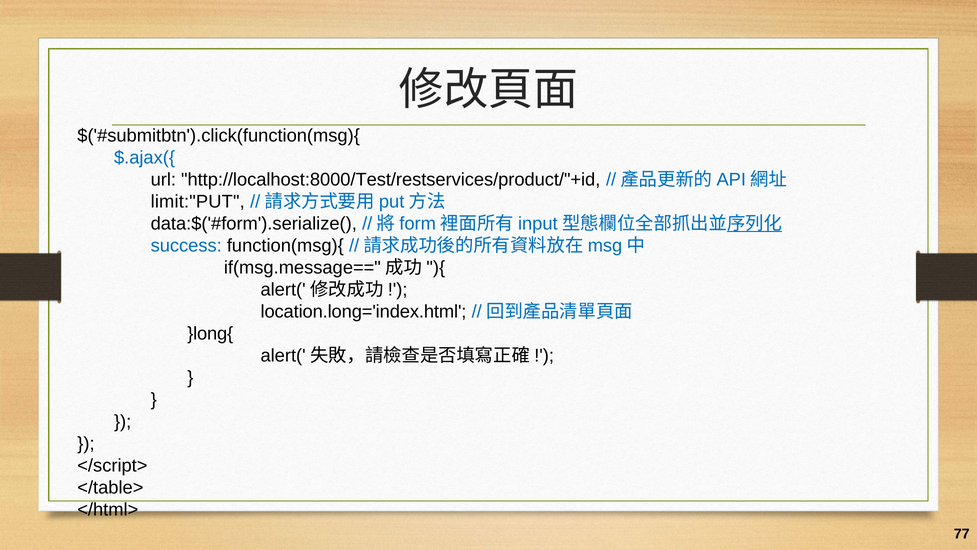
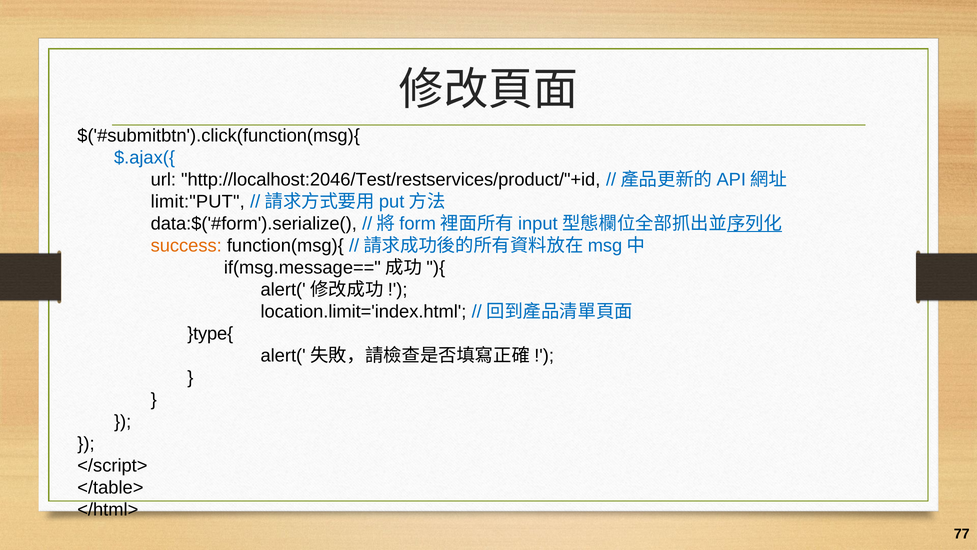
http://localhost:8000/Test/restservices/product/"+id: http://localhost:8000/Test/restservices/product/"+id -> http://localhost:2046/Test/restservices/product/"+id (391, 179)
success colour: blue -> orange (186, 245)
location.long='index.html: location.long='index.html -> location.limit='index.html (363, 311)
}long{: }long{ -> }type{ (210, 333)
